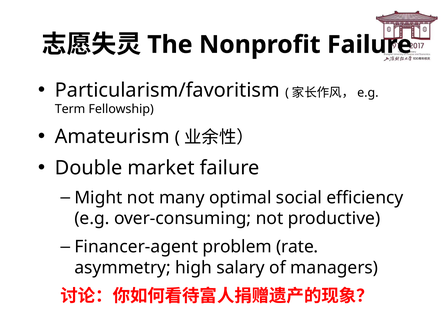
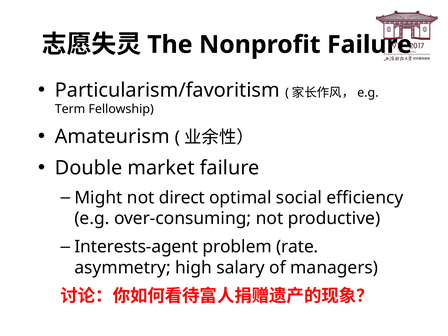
many: many -> direct (182, 198)
Financer-agent: Financer-agent -> Interests-agent (136, 247)
